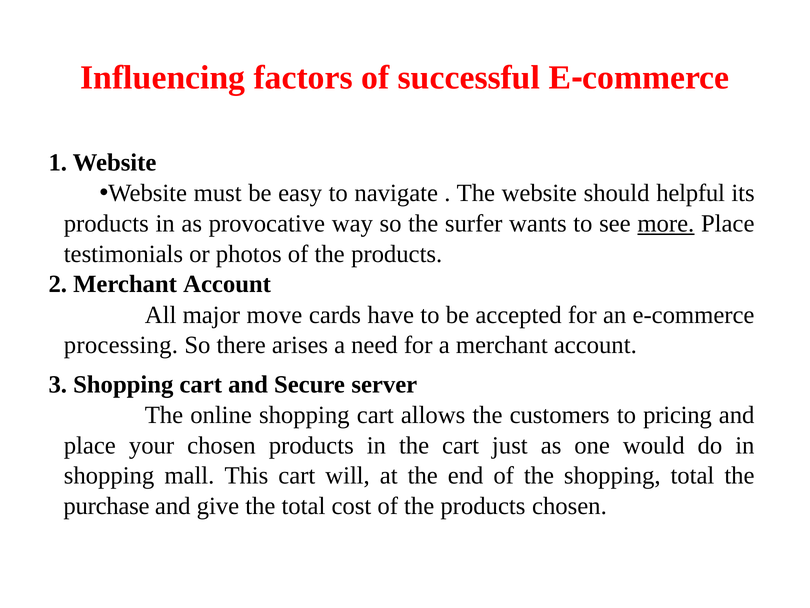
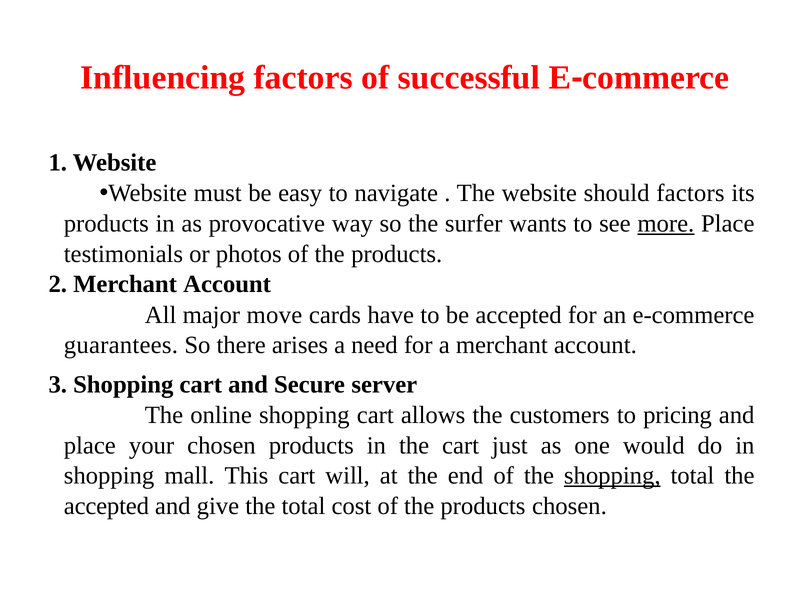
should helpful: helpful -> factors (690, 193)
processing: processing -> guarantees (121, 345)
shopping underline: none -> present (612, 475)
purchase: purchase -> accepted (106, 506)
